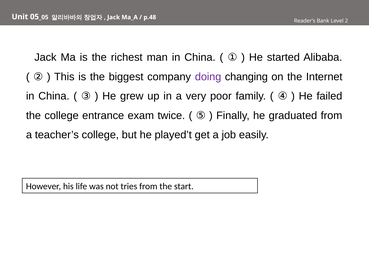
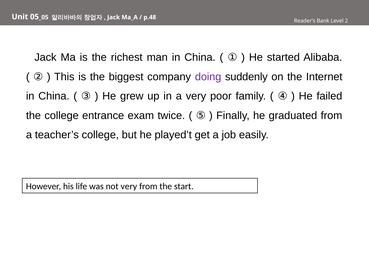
changing: changing -> suddenly (246, 77)
not tries: tries -> very (129, 186)
